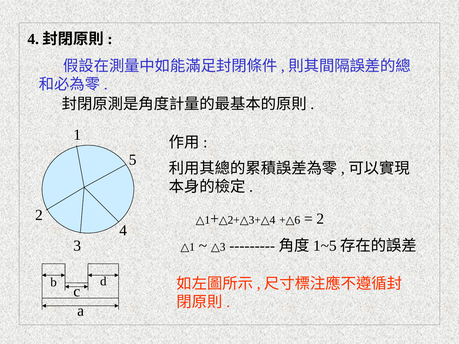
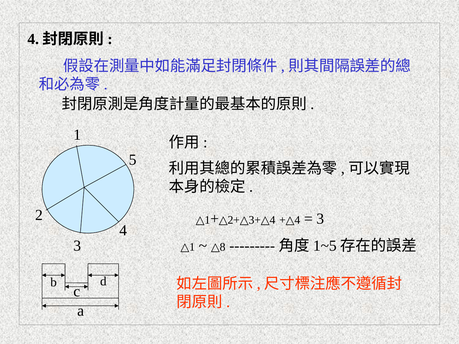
6: 6 -> 4 (297, 220)
2: 2 -> 3 (320, 219)
3: 3 -> 8 (223, 247)
